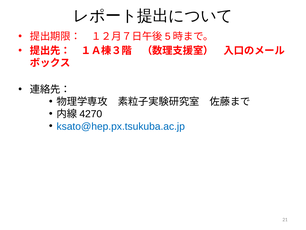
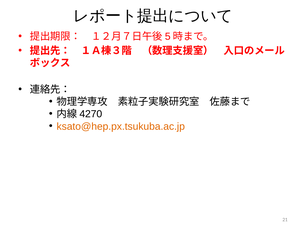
ksato@hep.px.tsukuba.ac.jp colour: blue -> orange (121, 126)
